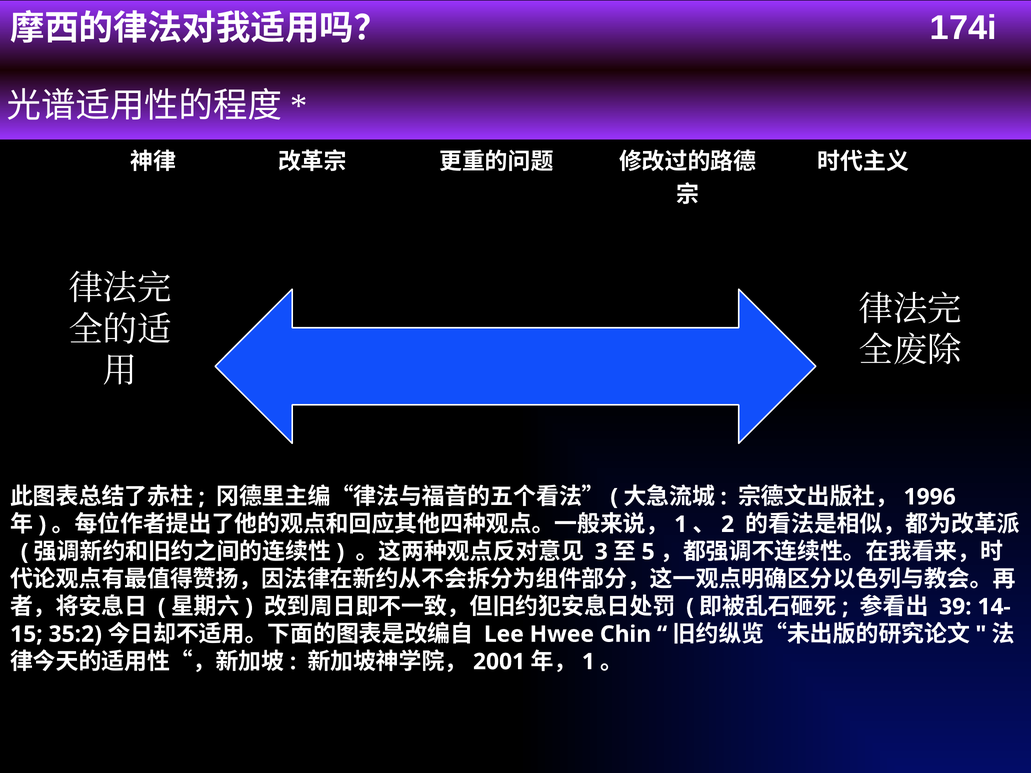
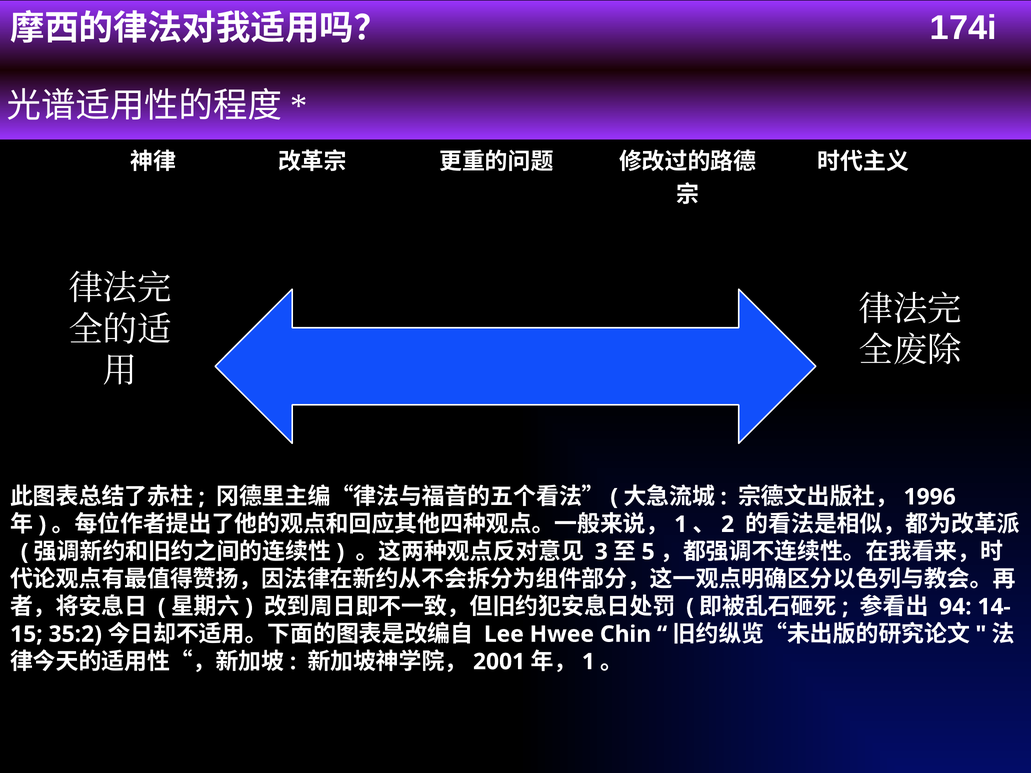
39: 39 -> 94 (955, 607)
